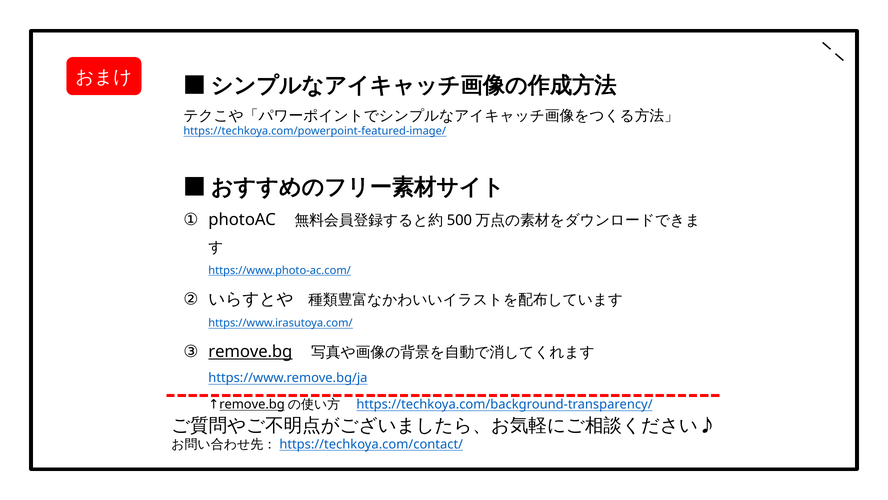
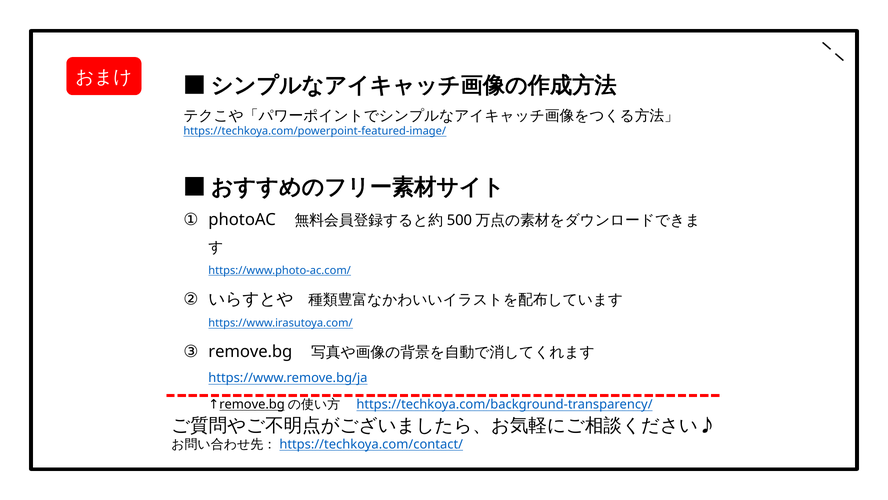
remove.bg underline: present -> none (250, 352)
